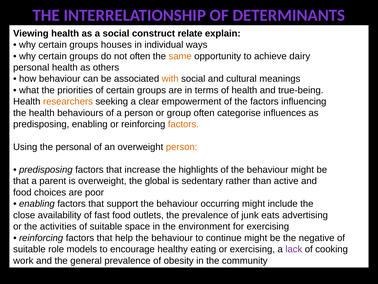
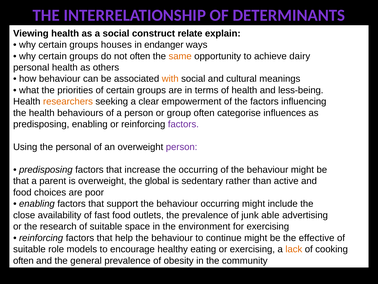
individual: individual -> endanger (164, 45)
true-being: true-being -> less-being (301, 90)
factors colour: orange -> purple (183, 124)
person colour: orange -> purple (182, 147)
the highlights: highlights -> occurring (198, 169)
eats: eats -> able (270, 215)
activities: activities -> research (58, 226)
negative: negative -> effective (317, 237)
lack colour: purple -> orange (294, 249)
work: work -> often (23, 260)
